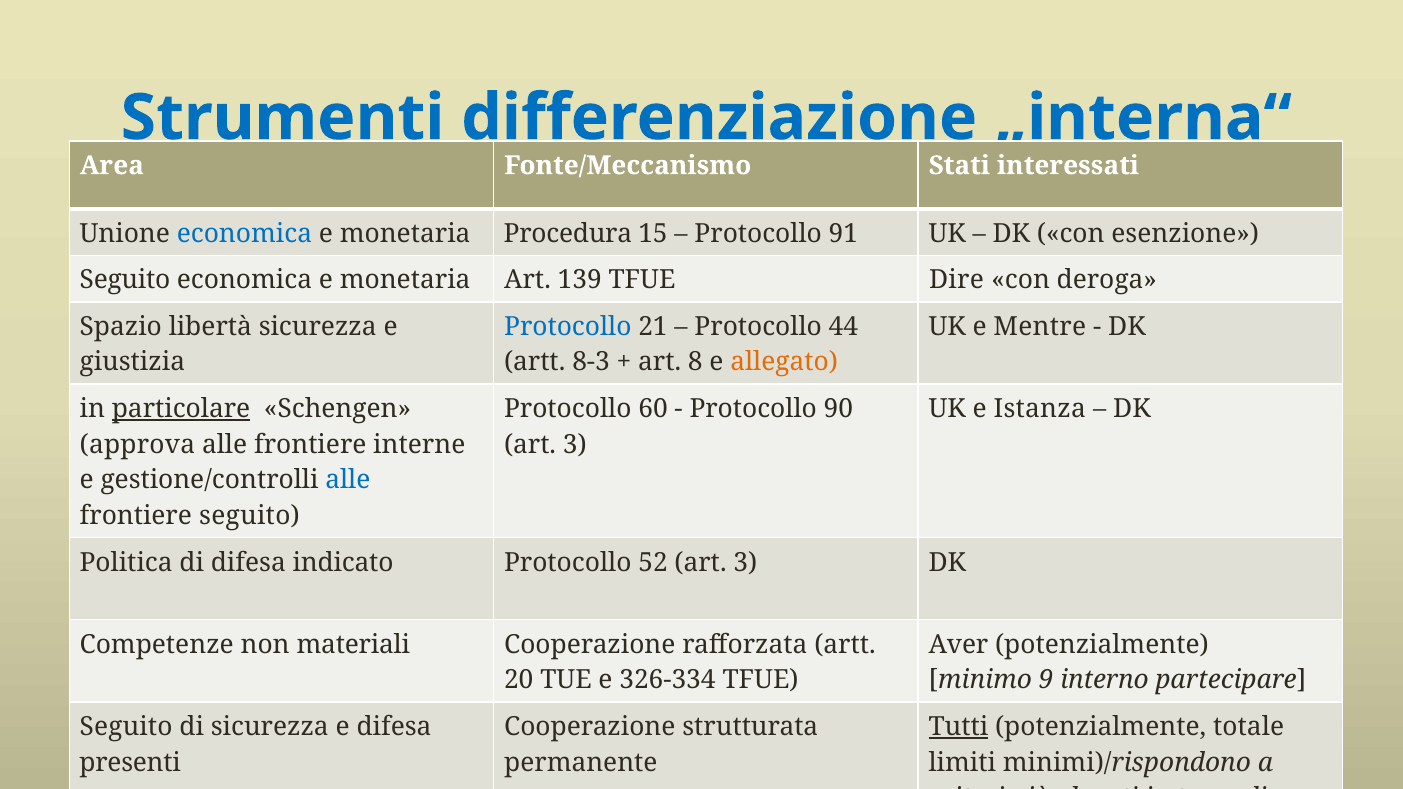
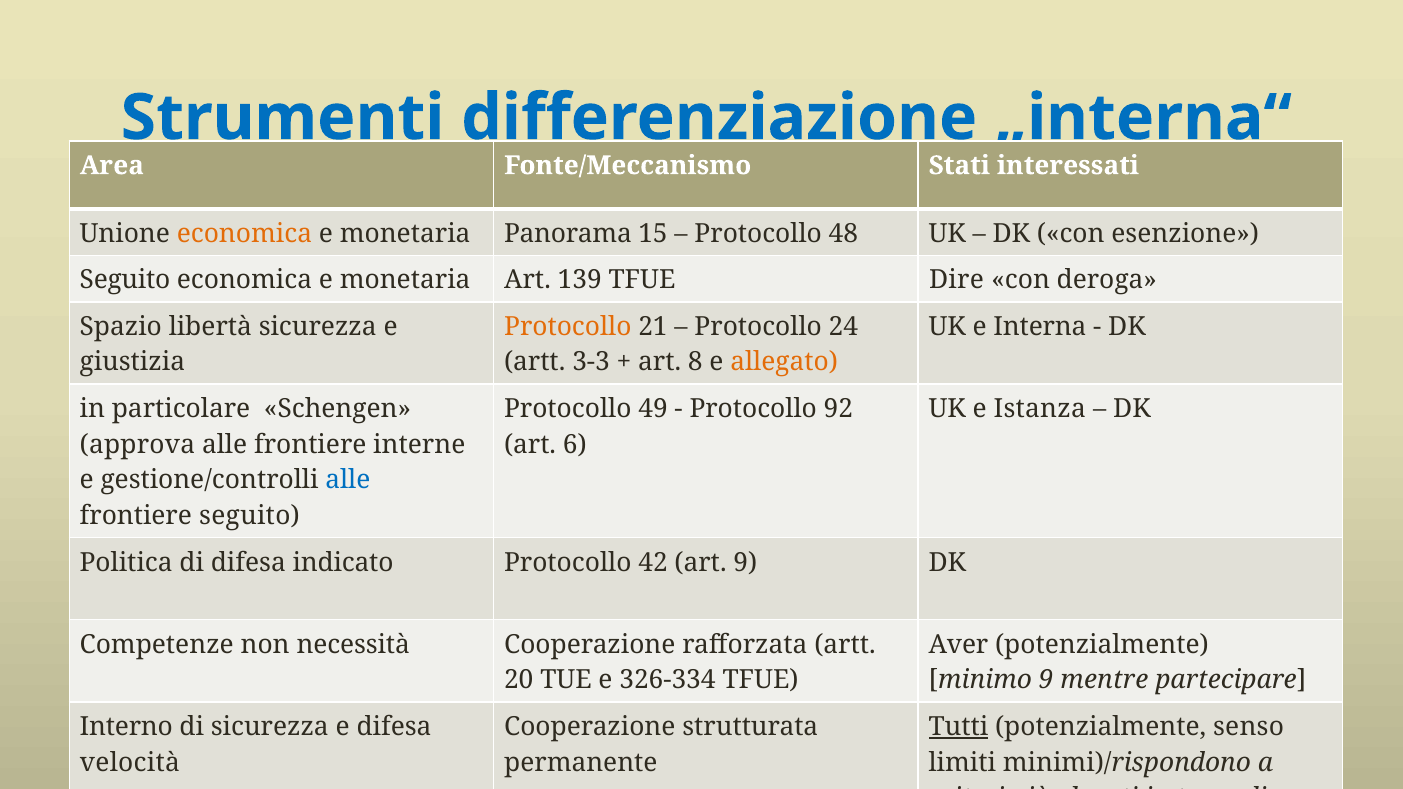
economica colour: blue -> orange (244, 234)
Procedura: Procedura -> Panorama (568, 234)
91: 91 -> 48 (843, 234)
Protocollo colour: blue -> orange (568, 327)
44: 44 -> 24 (843, 327)
Mentre: Mentre -> Interna (1040, 327)
8-3: 8-3 -> 3-3 (591, 362)
particolare underline: present -> none (181, 409)
60: 60 -> 49 (653, 409)
90: 90 -> 92 (838, 409)
3: 3 -> 6 (575, 445)
52: 52 -> 42 (653, 562)
3: 3 -> 9 (745, 562)
materiali: materiali -> necessità (353, 645)
interno: interno -> mentre (1104, 680)
Seguito: Seguito -> Interno (126, 727)
totale: totale -> senso (1249, 727)
presenti: presenti -> velocità (130, 763)
